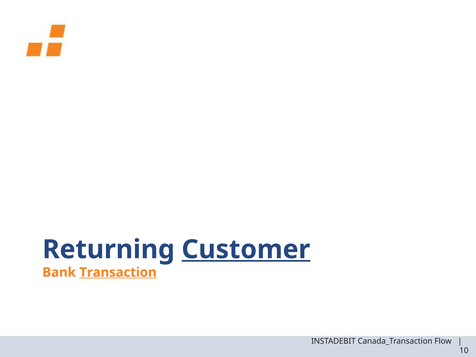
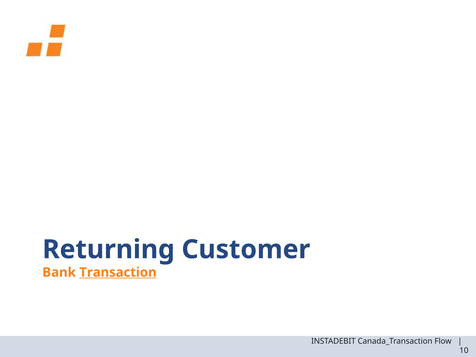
Customer underline: present -> none (246, 249)
